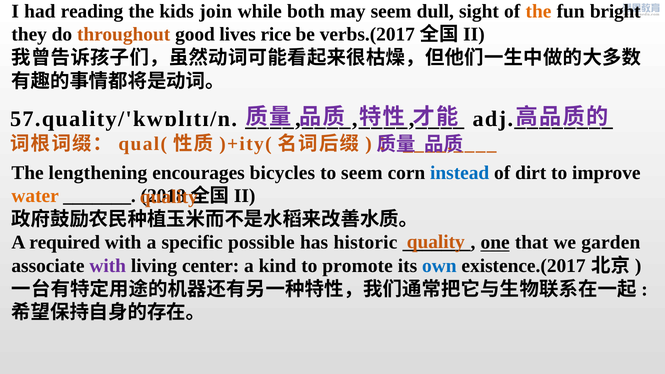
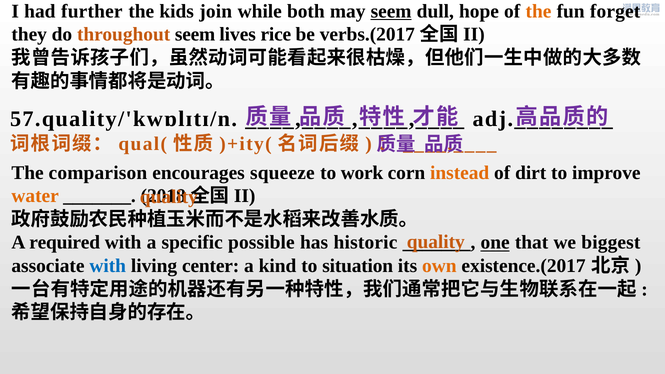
reading: reading -> further (92, 11)
seem underline: none -> present (391, 11)
sight: sight -> hope (479, 11)
bright: bright -> forget (615, 11)
throughout good: good -> seem (195, 35)
lengthening: lengthening -> comparison (98, 173)
bicycles: bicycles -> squeeze (282, 173)
to seem: seem -> work (362, 173)
instead colour: blue -> orange (460, 173)
garden: garden -> biggest (611, 243)
with colour: purple -> blue (108, 266)
promote: promote -> situation (358, 266)
own colour: blue -> orange (439, 266)
